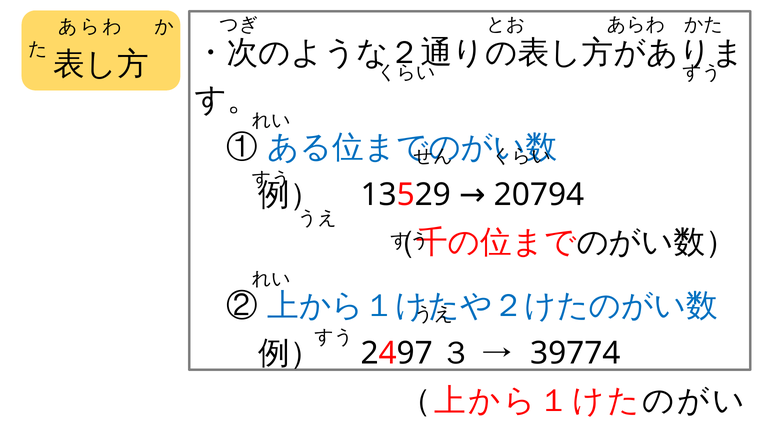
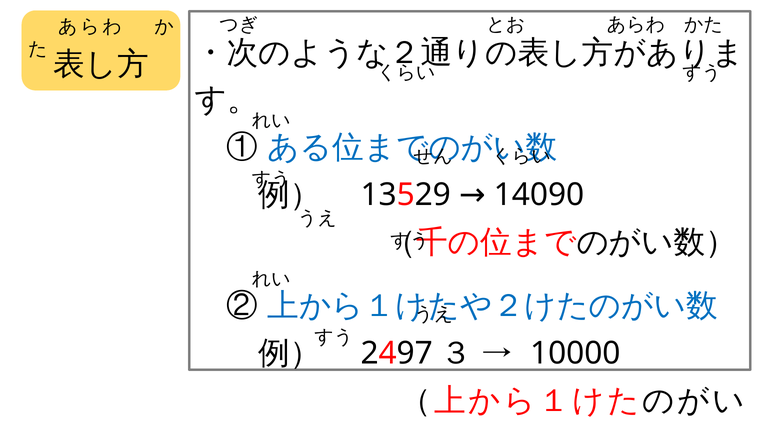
20794: 20794 -> 14090 (539, 195)
39774: 39774 -> 10000 (575, 354)
